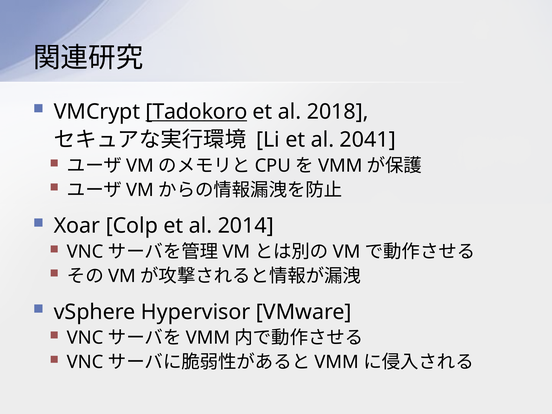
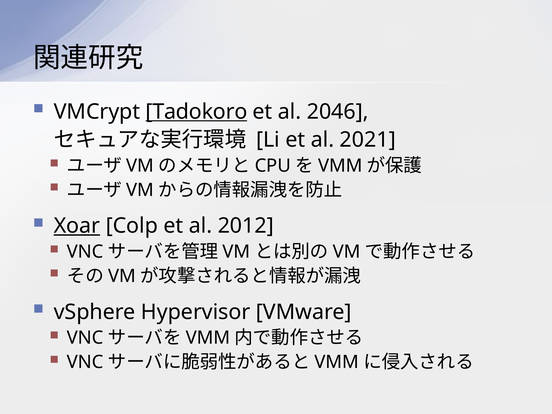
2018: 2018 -> 2046 (338, 112)
2041: 2041 -> 2021 (368, 140)
Xoar underline: none -> present (77, 226)
2014: 2014 -> 2012 (246, 226)
